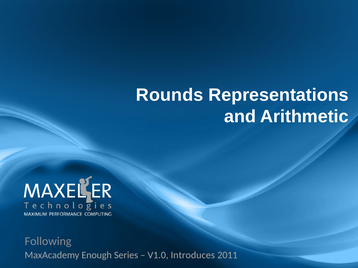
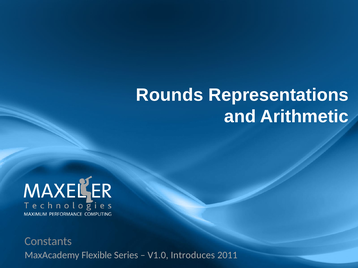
Following: Following -> Constants (48, 242)
Enough: Enough -> Flexible (97, 255)
